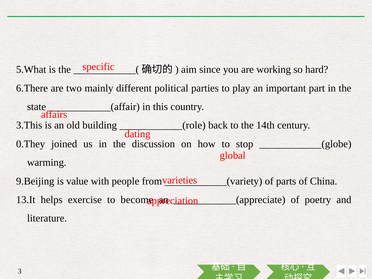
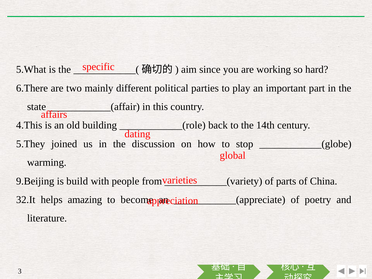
3.This: 3.This -> 4.This (29, 125)
0.They: 0.They -> 5.They (31, 144)
value: value -> build (77, 181)
13.It: 13.It -> 32.It (26, 200)
exercise: exercise -> amazing (85, 200)
